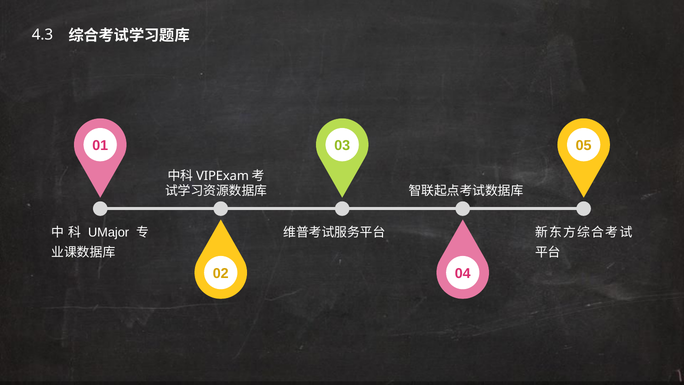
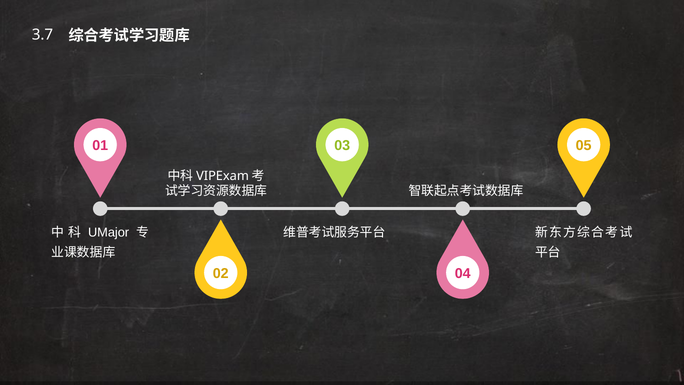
4.3: 4.3 -> 3.7 (42, 35)
